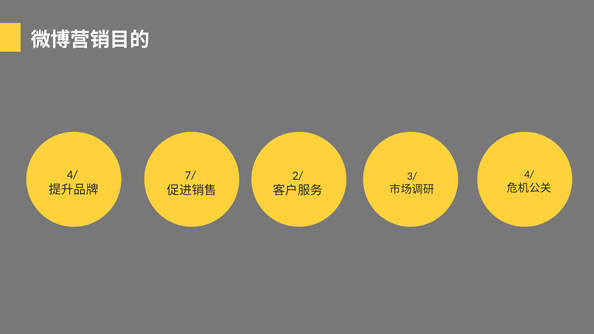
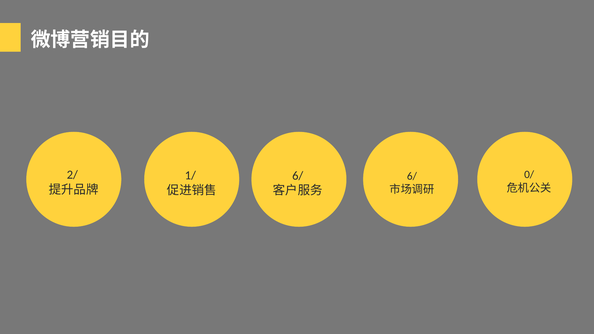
4/: 4/ -> 2/ (72, 175)
4/: 4/ -> 0/ (529, 175)
7/: 7/ -> 1/ (190, 176)
2/: 2/ -> 6/ (298, 176)
3/: 3/ -> 6/ (412, 176)
